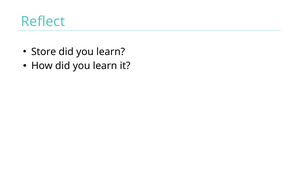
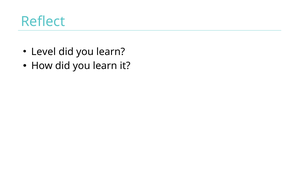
Store: Store -> Level (44, 52)
